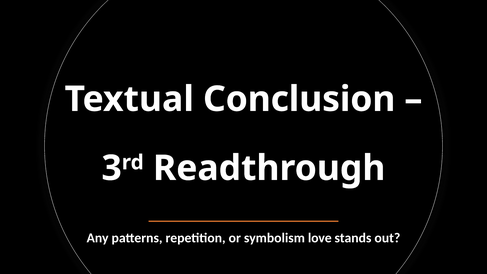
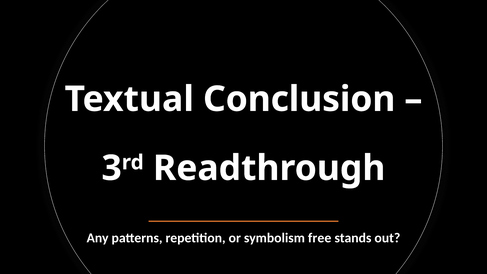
love: love -> free (320, 238)
